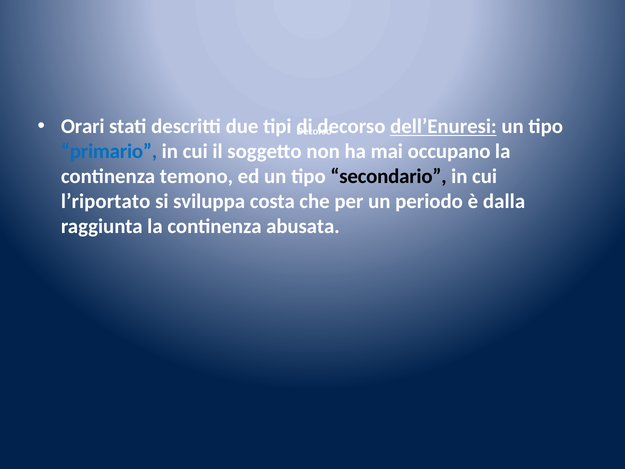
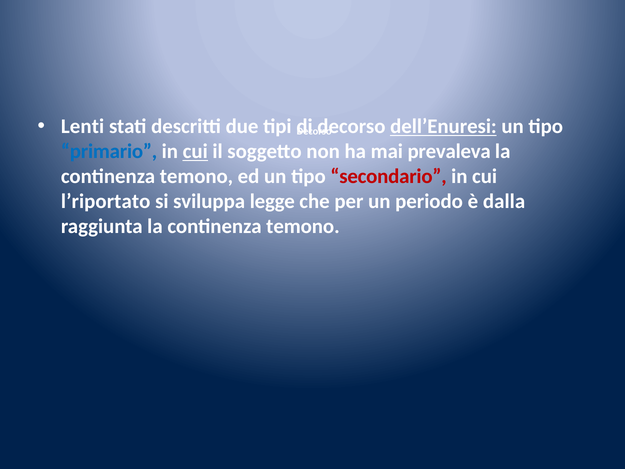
Orari: Orari -> Lenti (83, 126)
cui underline: none -> present (195, 151)
occupano: occupano -> prevaleva (449, 151)
secondario colour: black -> red (389, 176)
costa: costa -> legge (272, 201)
raggiunta la continenza abusata: abusata -> temono (303, 226)
